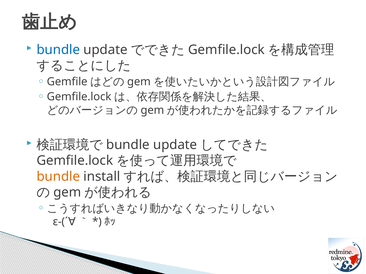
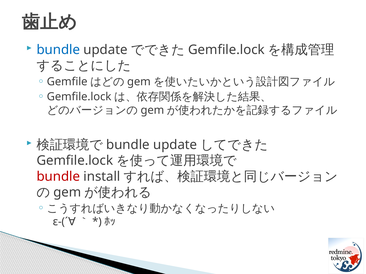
bundle colour: orange -> red (58, 177)
